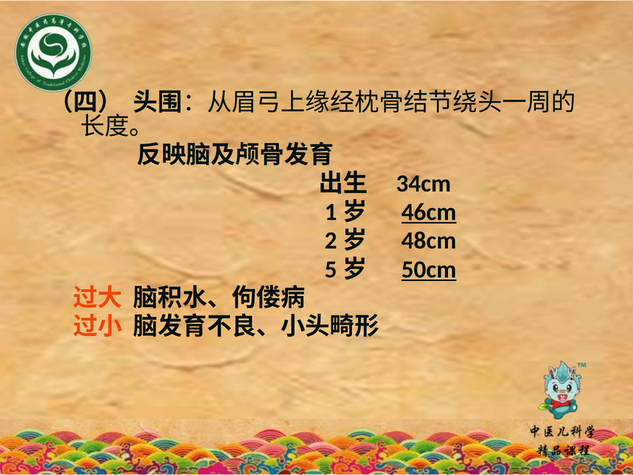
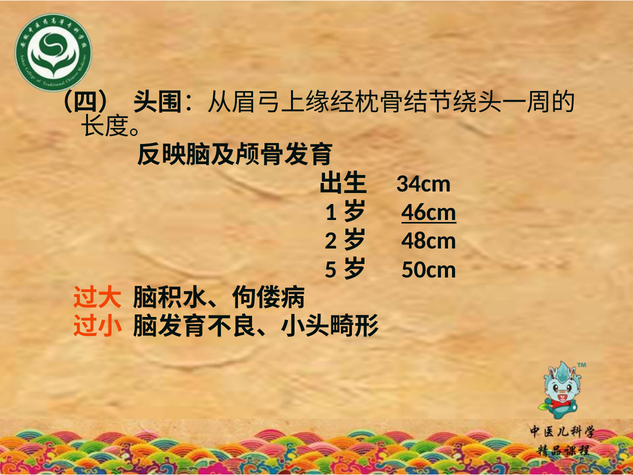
50cm underline: present -> none (429, 269)
